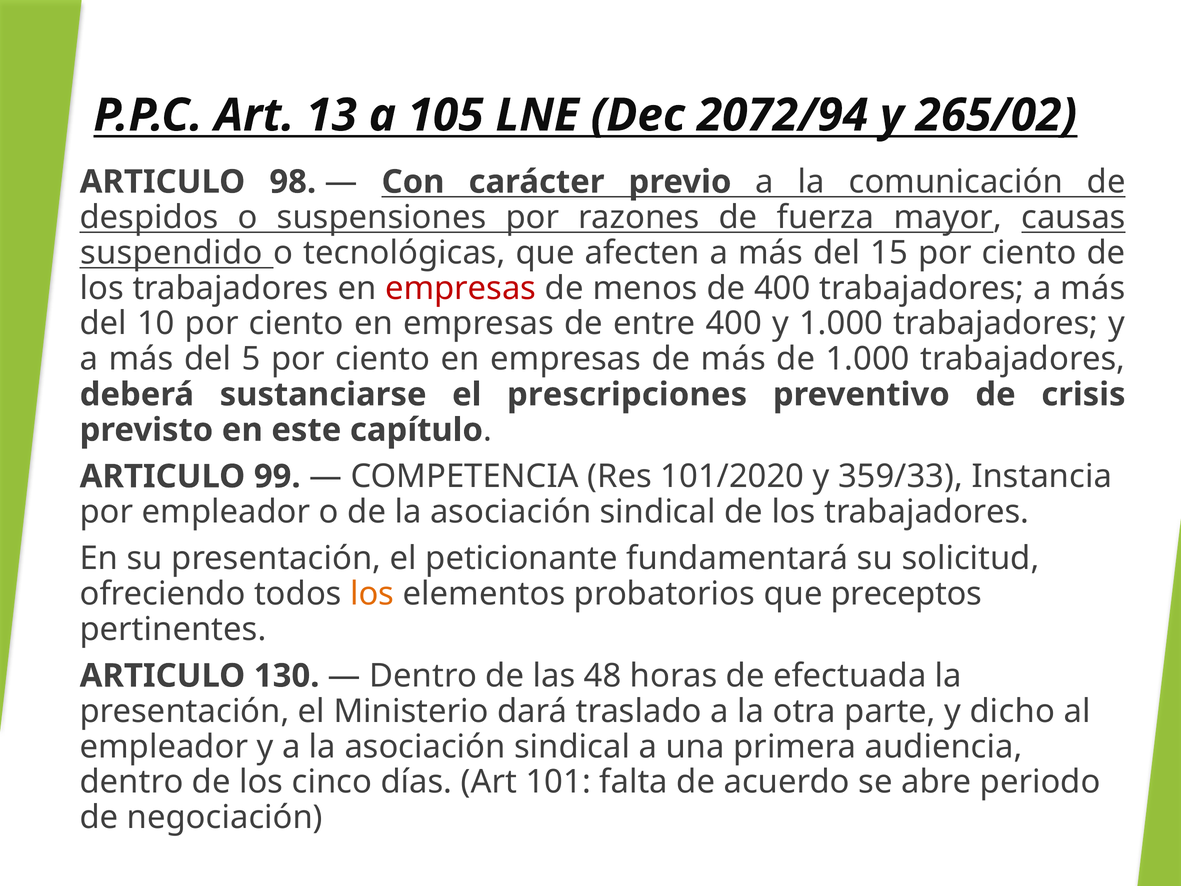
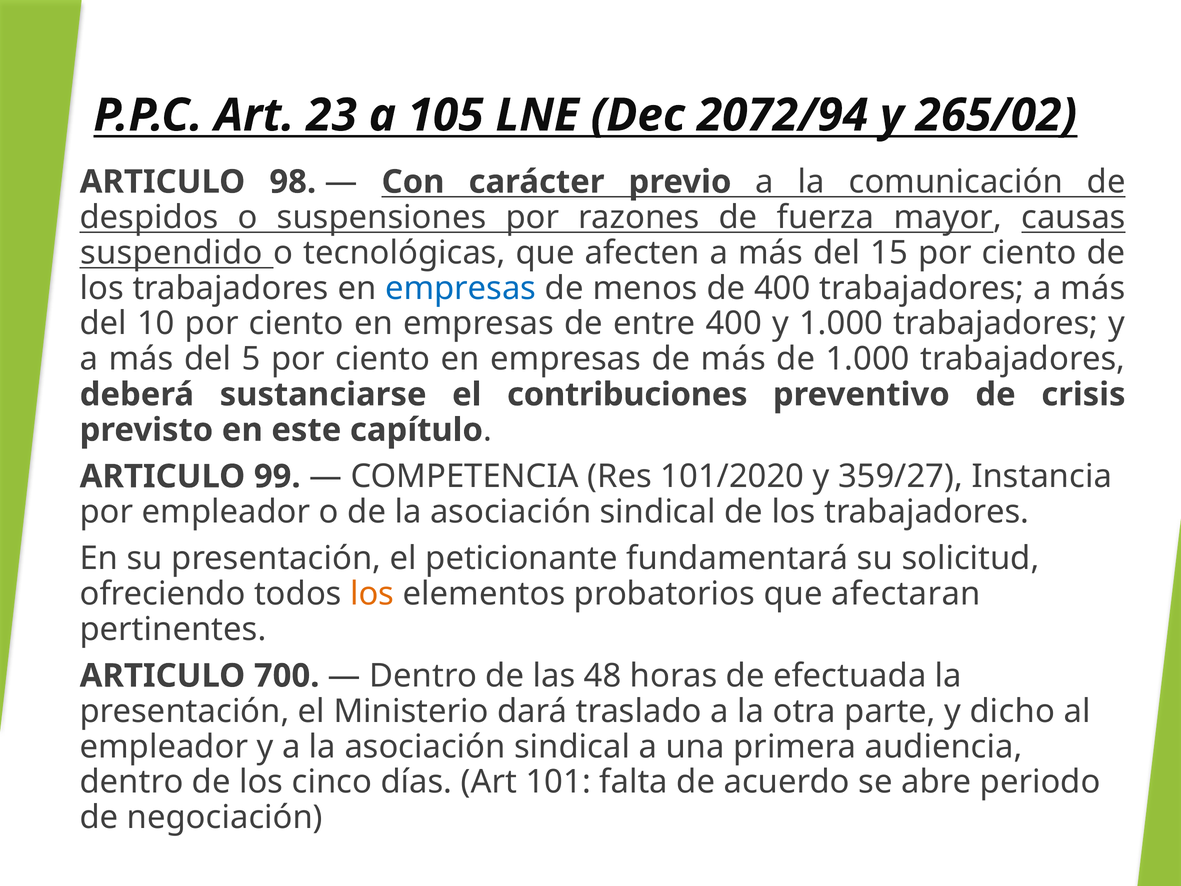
13: 13 -> 23 (332, 115)
empresas colour: red -> blue (461, 288)
prescripciones: prescripciones -> contribuciones (627, 394)
359/33: 359/33 -> 359/27 (901, 476)
preceptos: preceptos -> afectaran (906, 594)
130: 130 -> 700 (287, 676)
